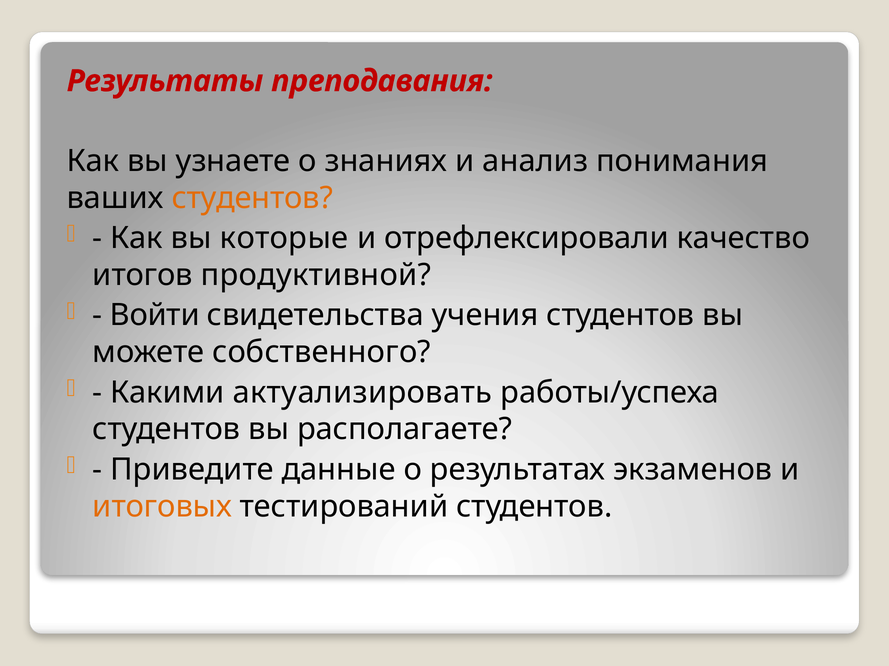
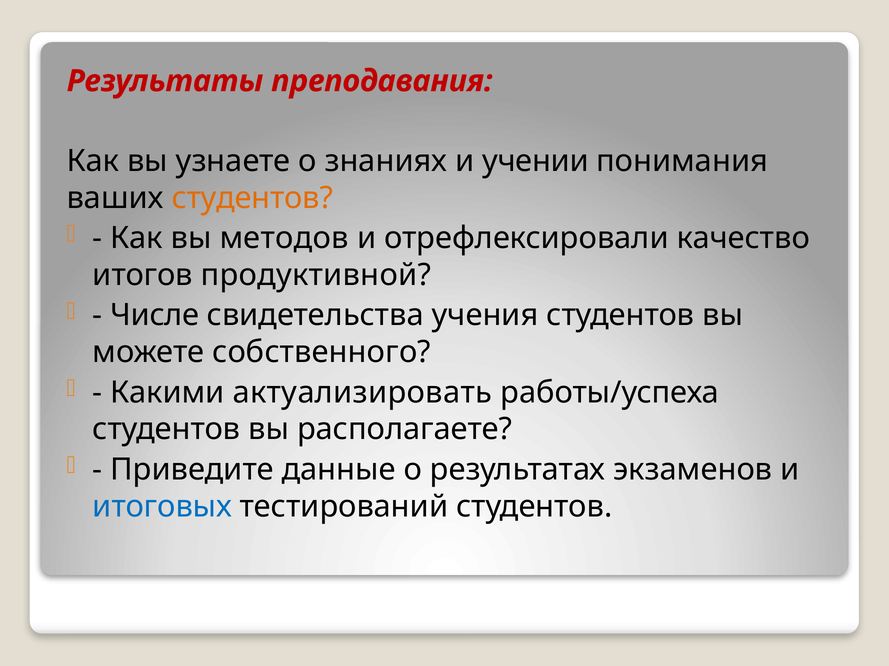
анализ: анализ -> учении (535, 161)
которые: которые -> методов (284, 238)
Войти: Войти -> Числе (155, 316)
итоговых colour: orange -> blue (162, 507)
